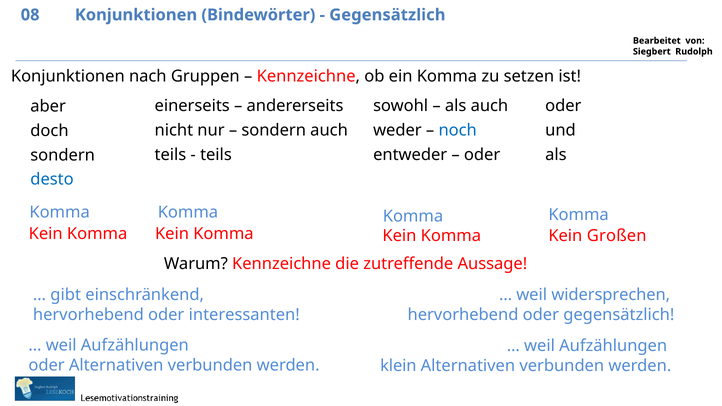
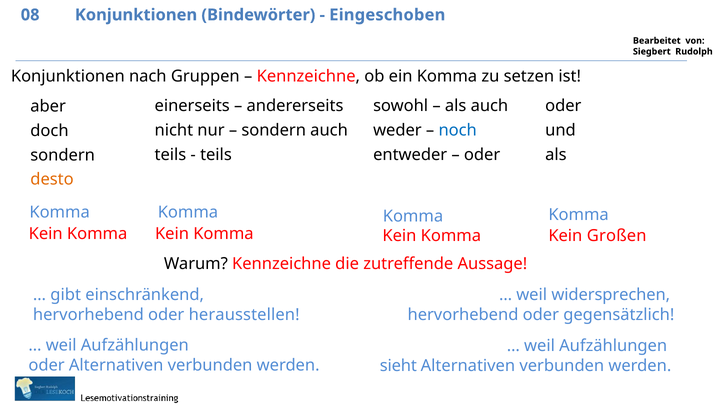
Gegensätzlich: Gegensätzlich -> Eingeschoben (387, 15)
desto colour: blue -> orange (52, 179)
interessanten: interessanten -> herausstellen (244, 315)
klein: klein -> sieht (398, 366)
